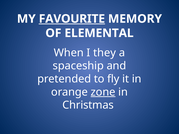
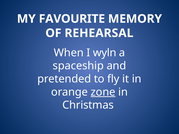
FAVOURITE underline: present -> none (72, 19)
ELEMENTAL: ELEMENTAL -> REHEARSAL (99, 33)
they: they -> wyln (105, 53)
